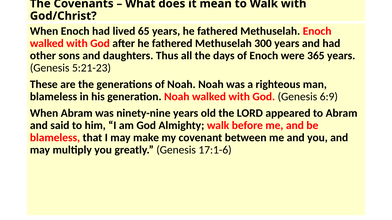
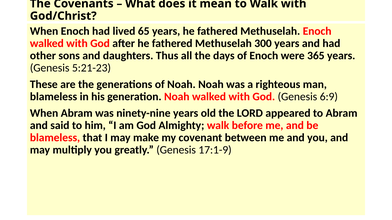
17:1-6: 17:1-6 -> 17:1-9 (215, 150)
